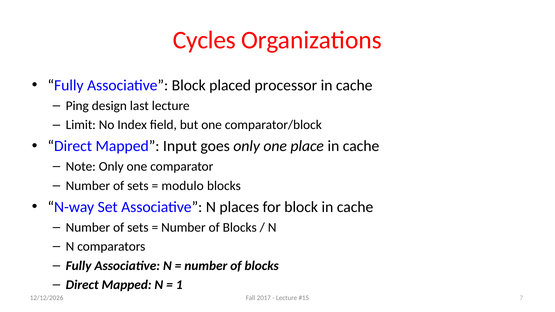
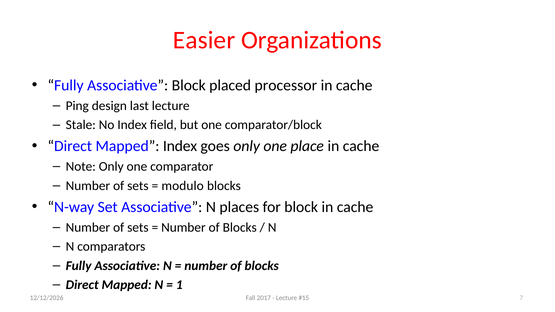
Cycles: Cycles -> Easier (204, 40)
Limit: Limit -> Stale (81, 125)
Mapped Input: Input -> Index (180, 146)
